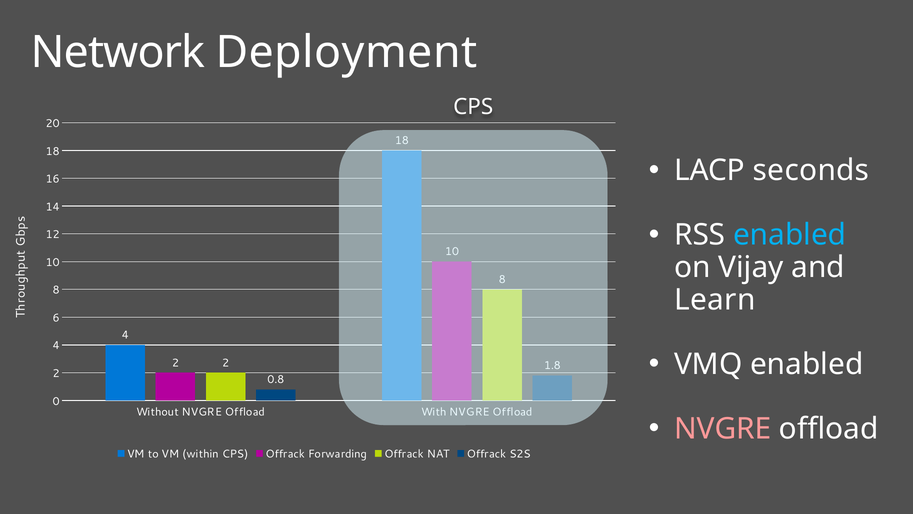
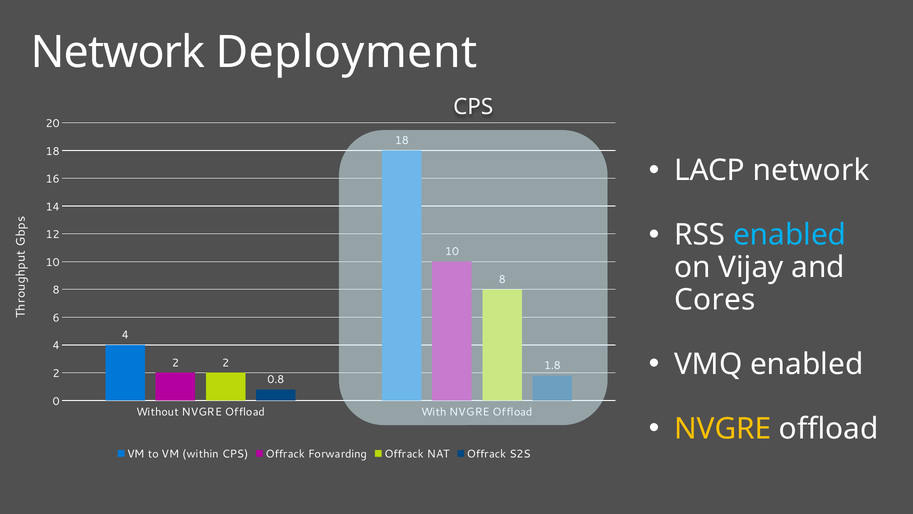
LACP seconds: seconds -> network (811, 170)
Learn: Learn -> Cores (715, 299)
NVGRE colour: pink -> yellow (723, 428)
